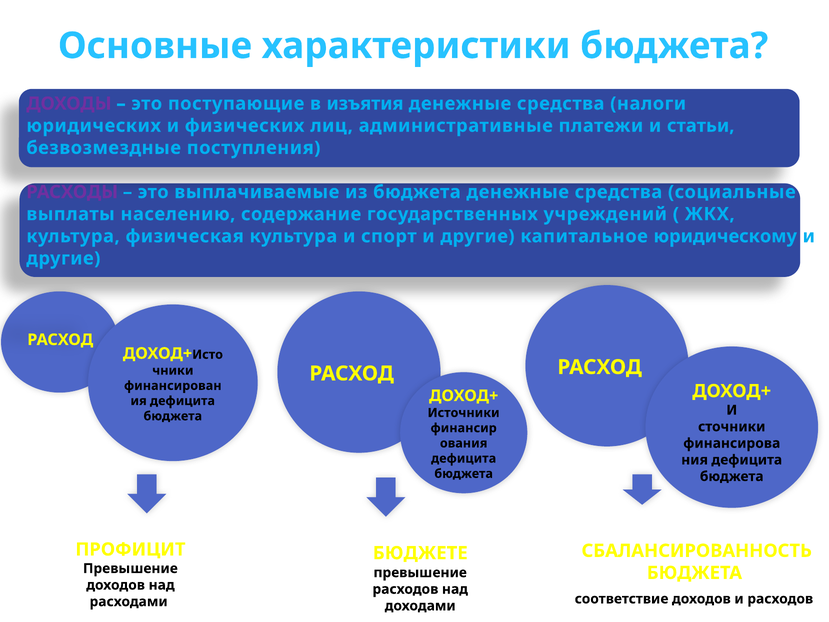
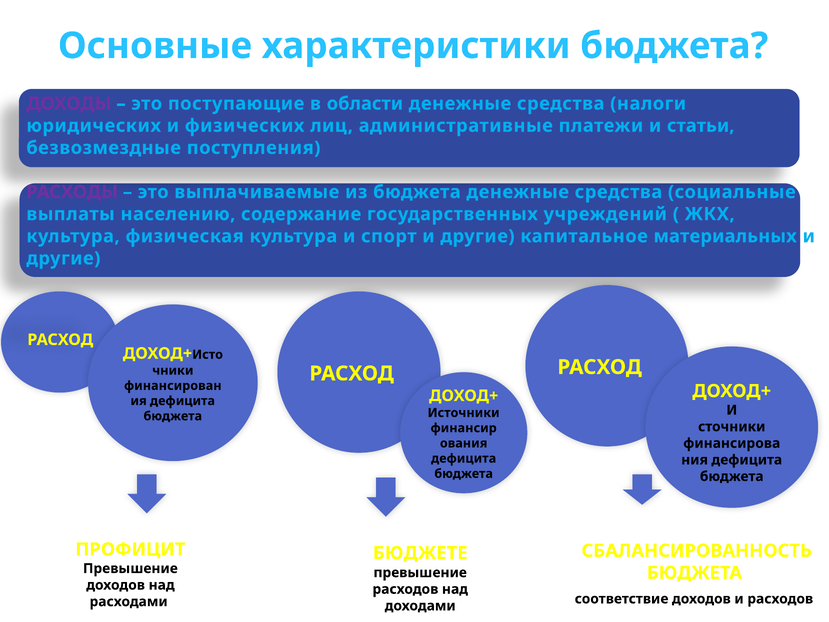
изъятия: изъятия -> области (365, 104)
юридическому: юридическому -> материальных (725, 236)
